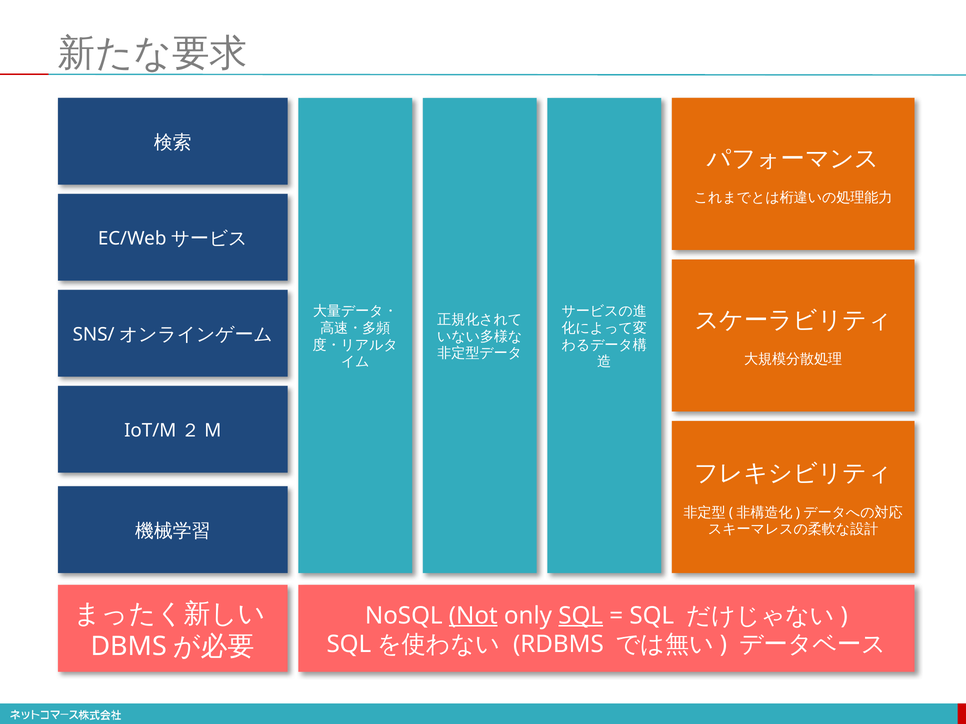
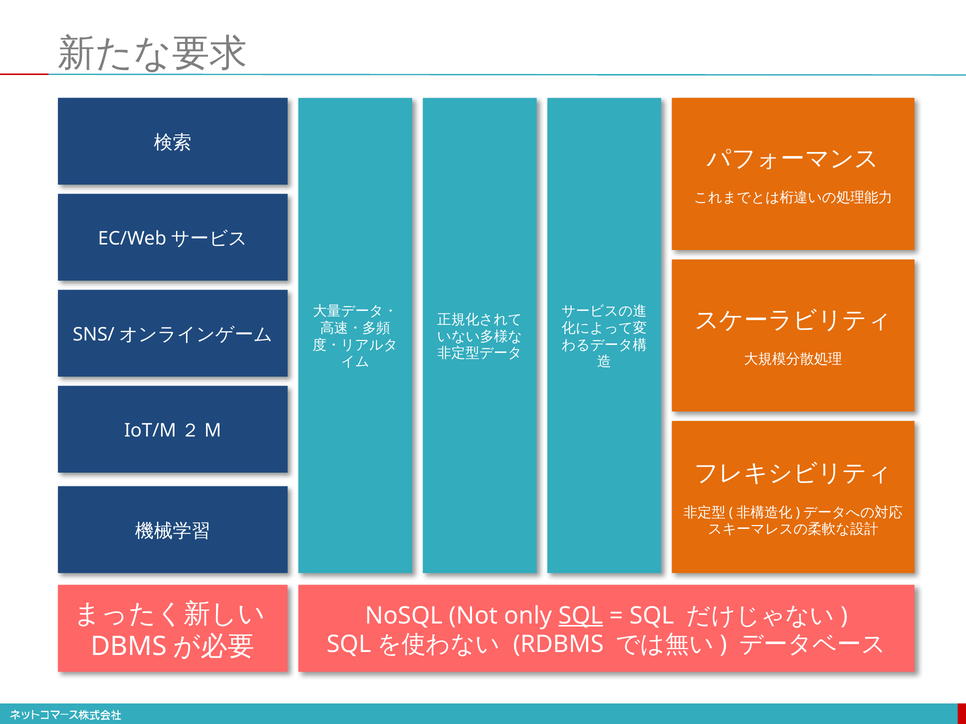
Not underline: present -> none (473, 616)
